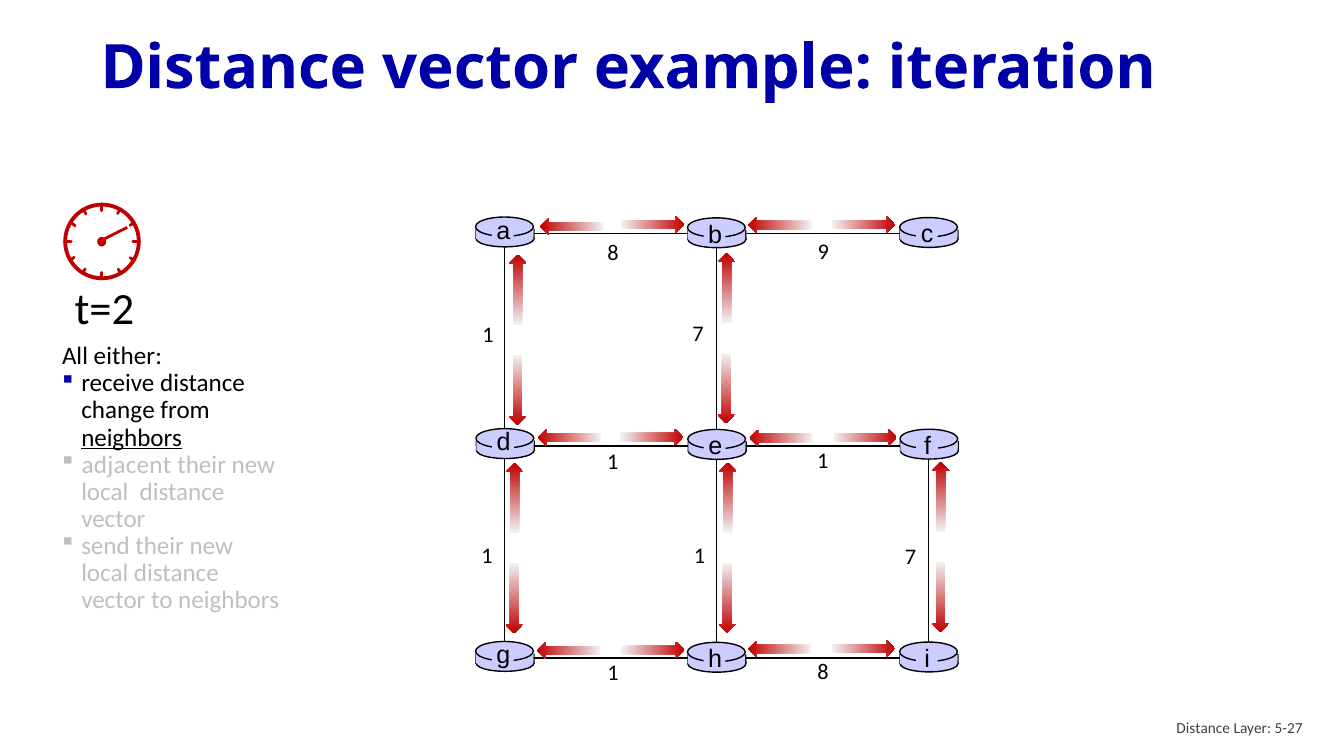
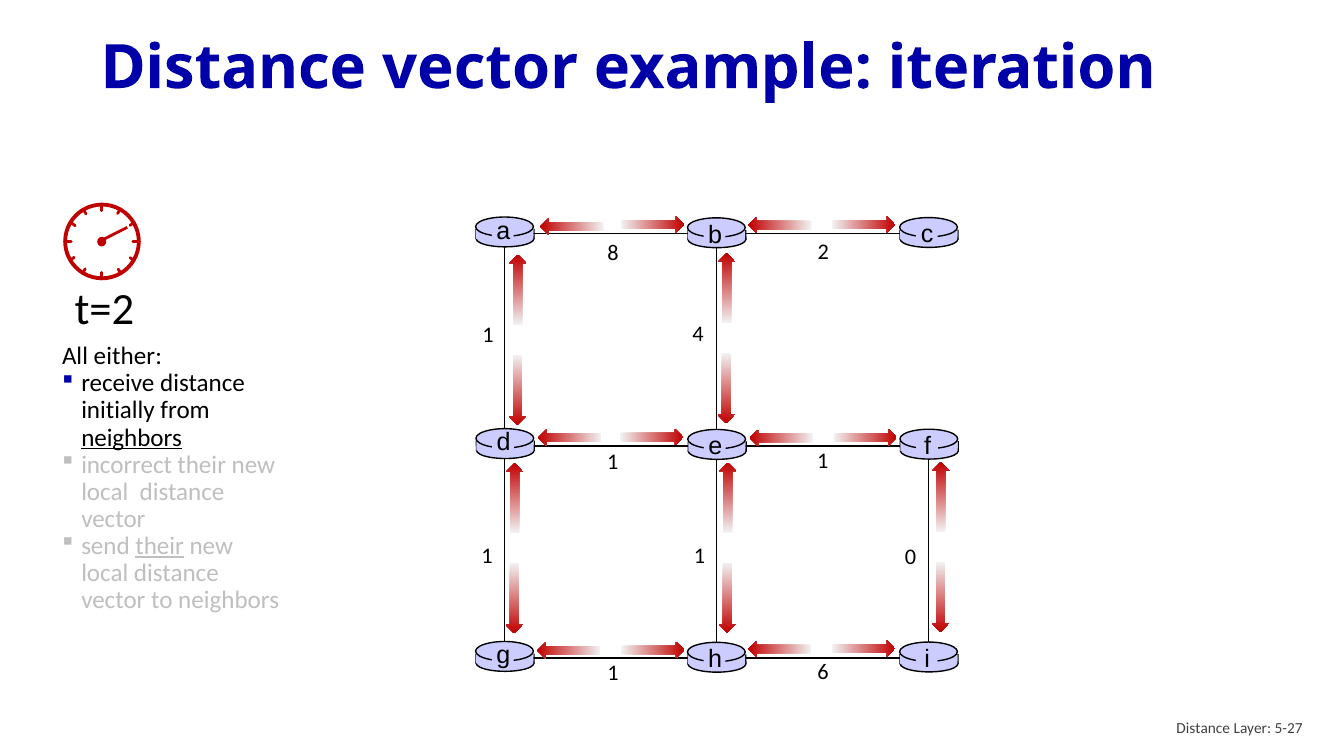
9: 9 -> 2 (823, 252)
7: 7 -> 4 (698, 334)
change: change -> initially (118, 410)
adjacent: adjacent -> incorrect (127, 465)
their underline: none -> present (160, 546)
1 1 7: 7 -> 0 (911, 557)
1 8: 8 -> 6 (823, 672)
